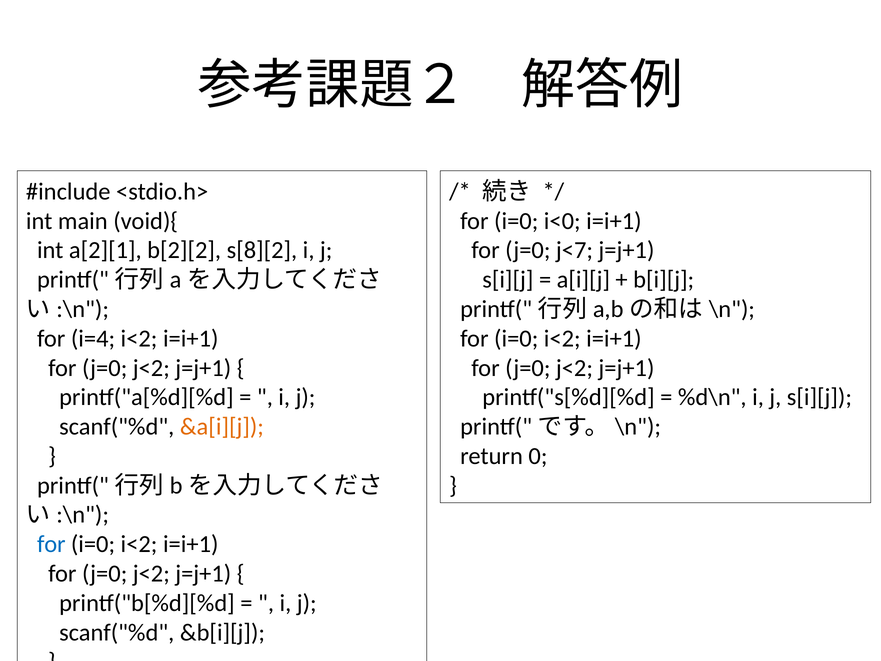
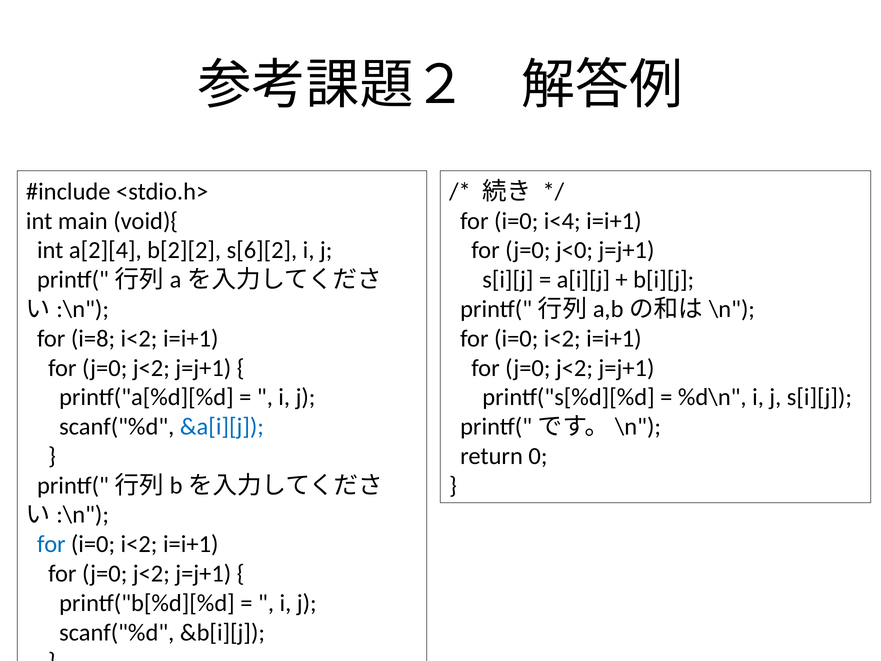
i<0: i<0 -> i<4 (562, 221)
a[2][1: a[2][1 -> a[2][4 (105, 250)
s[8][2: s[8][2 -> s[6][2 (262, 250)
j<7: j<7 -> j<0 (574, 250)
i=4: i=4 -> i=8 (93, 338)
&a[i][j colour: orange -> blue (222, 427)
